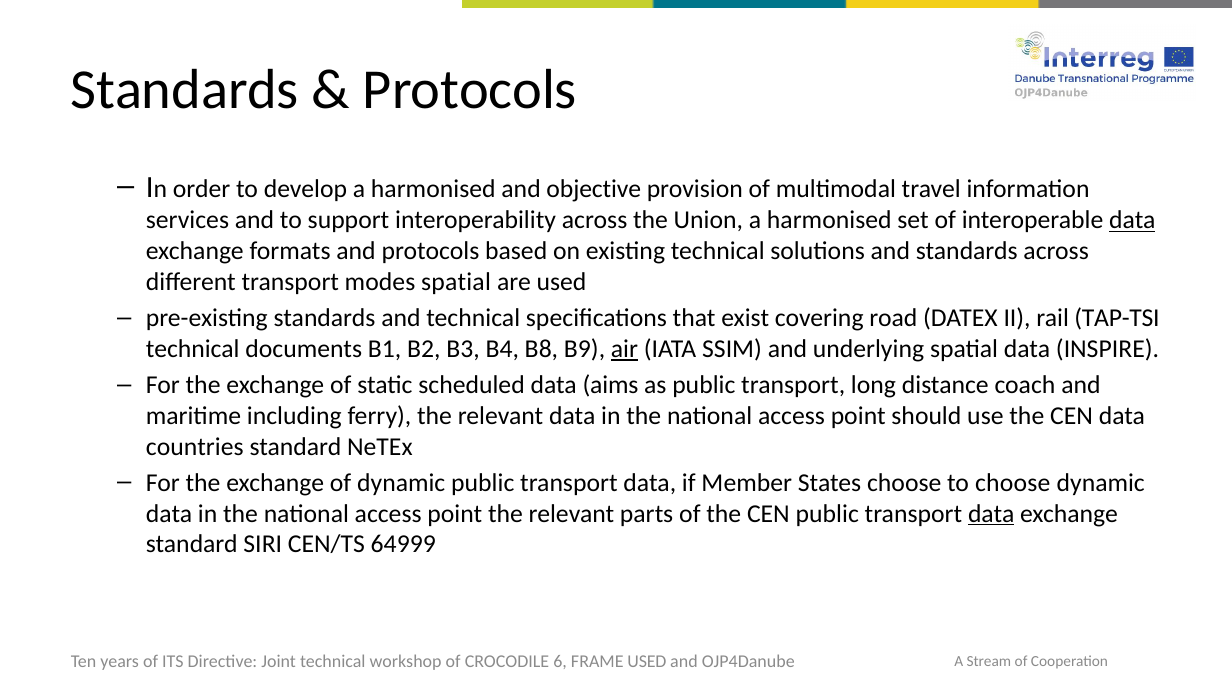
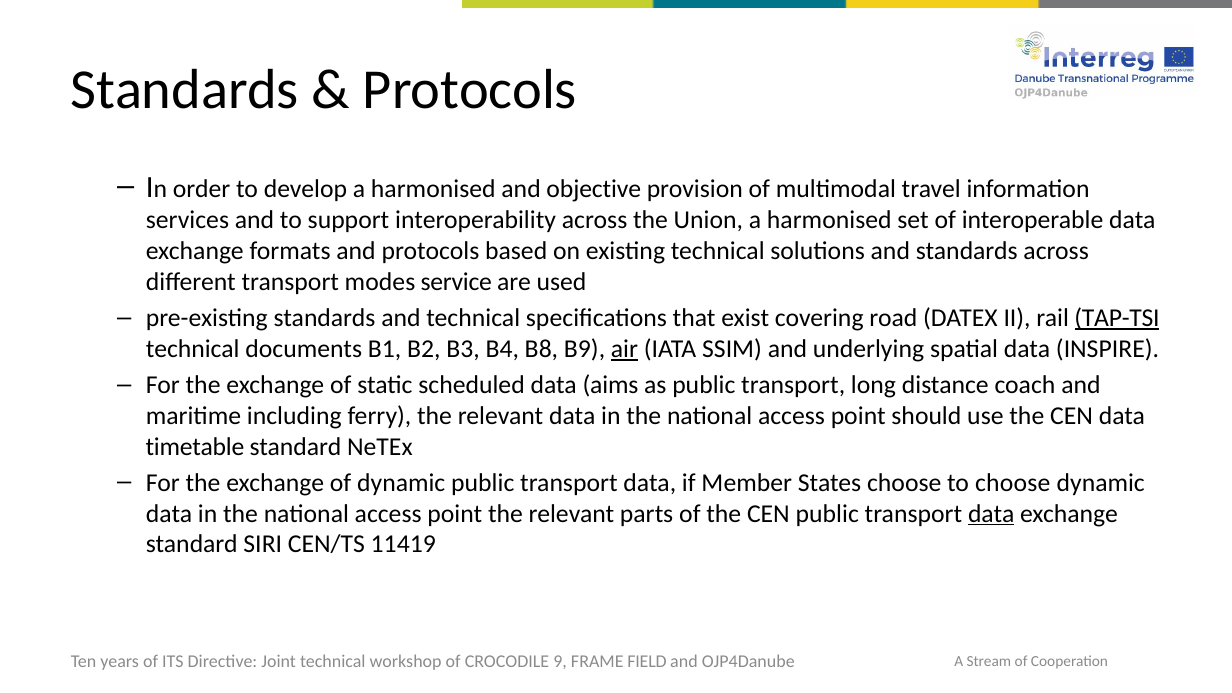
data underline: present -> none (1132, 221)
modes spatial: spatial -> service (456, 282)
TAP-TSI underline: none -> present (1117, 318)
countries: countries -> timetable (195, 447)
64999: 64999 -> 11419 (403, 544)
6: 6 -> 9 (560, 662)
FRAME USED: USED -> FIELD (647, 662)
